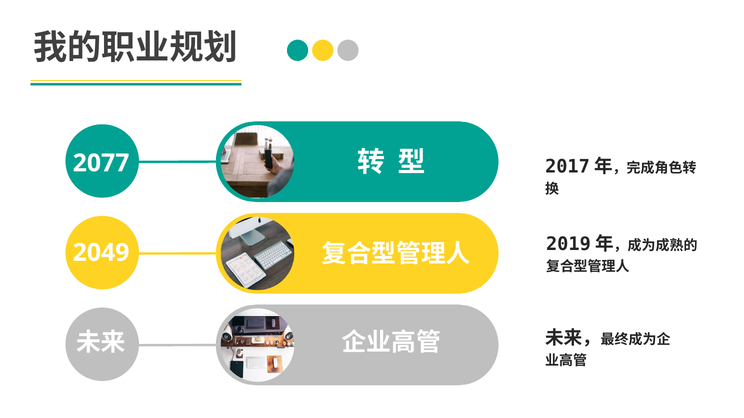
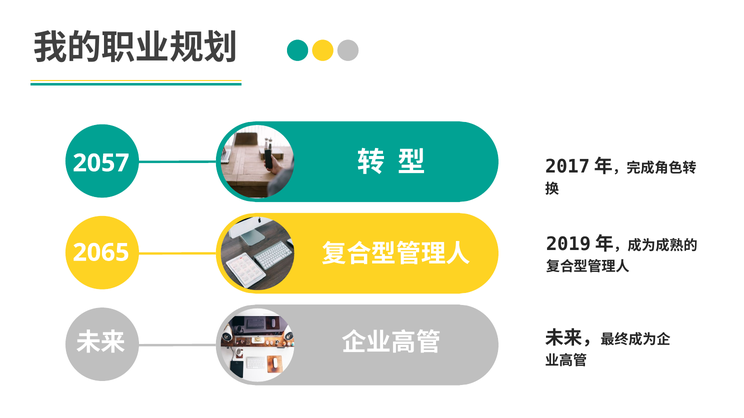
2077: 2077 -> 2057 (101, 163)
2049: 2049 -> 2065 (101, 253)
